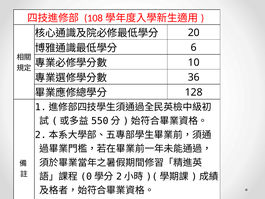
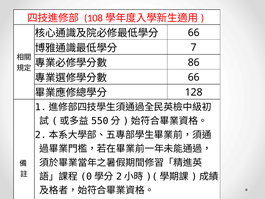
20: 20 -> 66 (194, 33)
6: 6 -> 7 (194, 47)
10: 10 -> 86 (194, 62)
36: 36 -> 66 (194, 77)
